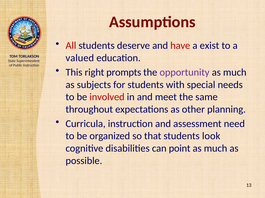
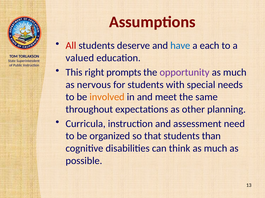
have colour: red -> blue (180, 46)
exist: exist -> each (210, 46)
subjects: subjects -> nervous (94, 85)
involved colour: red -> orange (107, 97)
look: look -> than (211, 137)
point: point -> think (180, 149)
